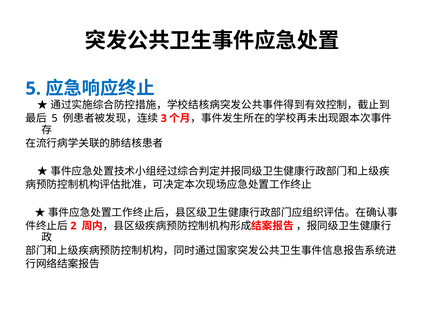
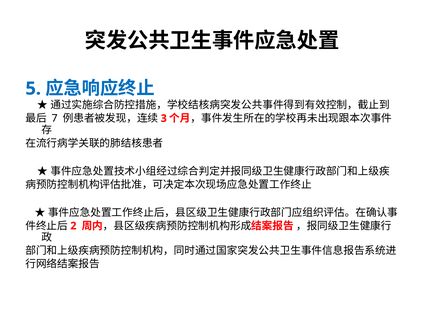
5: 5 -> 7 (55, 118)
